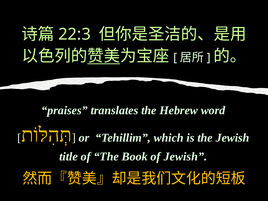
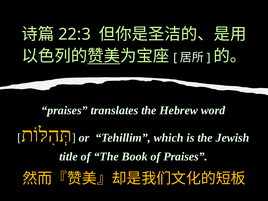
of Jewish: Jewish -> Praises (185, 157)
